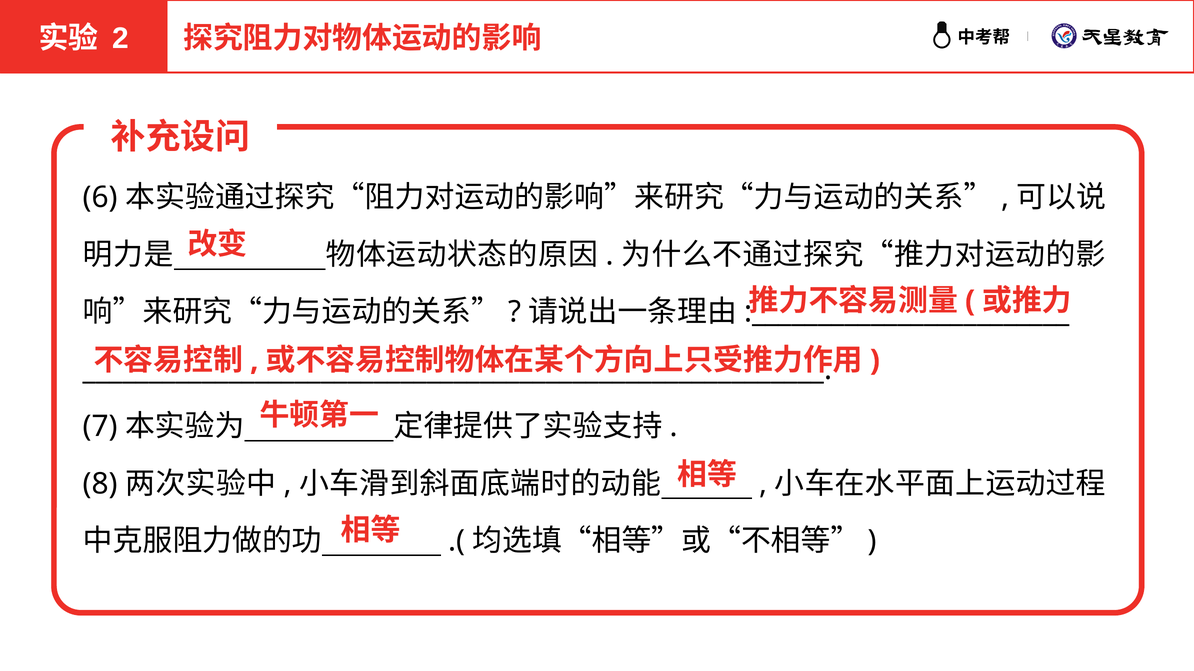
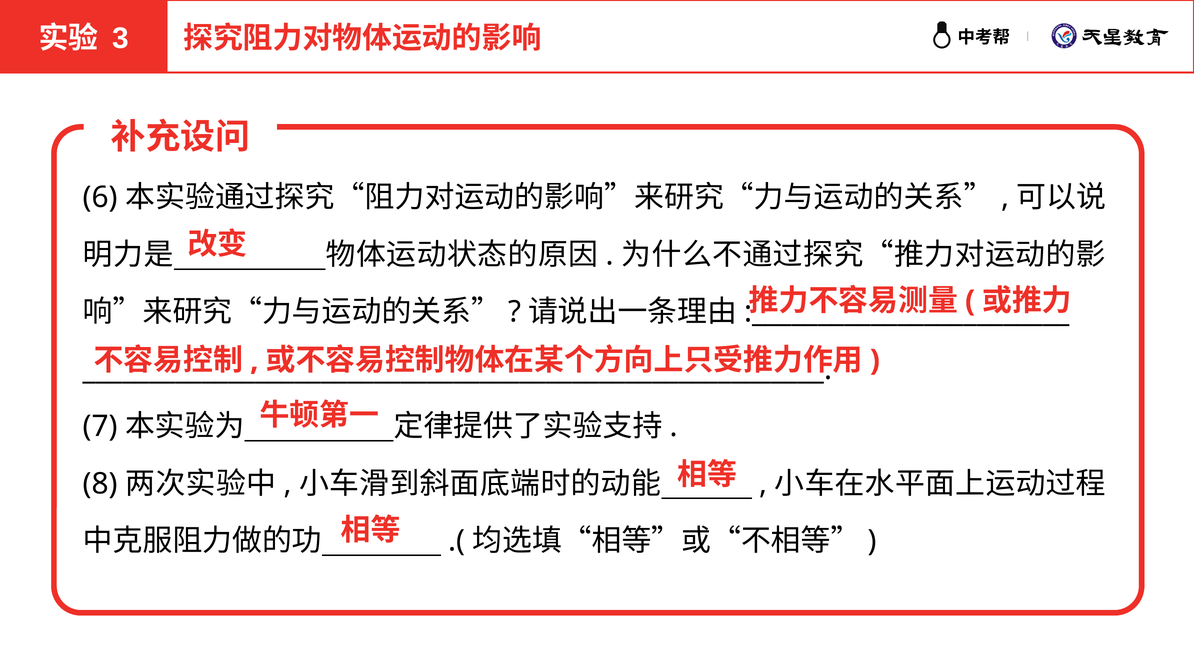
2: 2 -> 3 (120, 38)
